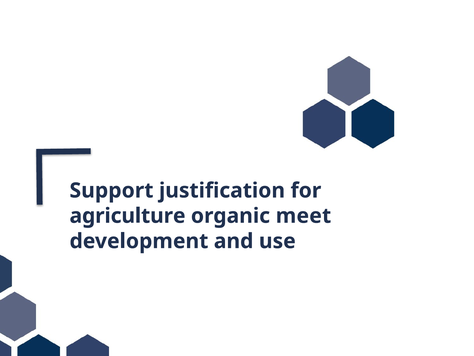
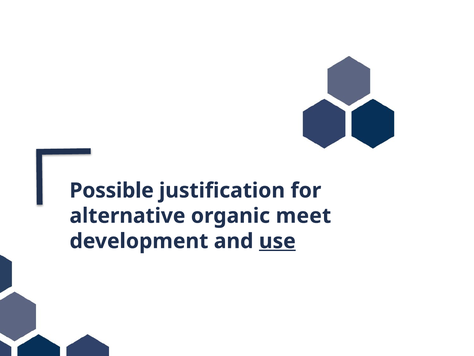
Support: Support -> Possible (112, 190)
agriculture: agriculture -> alternative (127, 216)
use underline: none -> present (277, 241)
